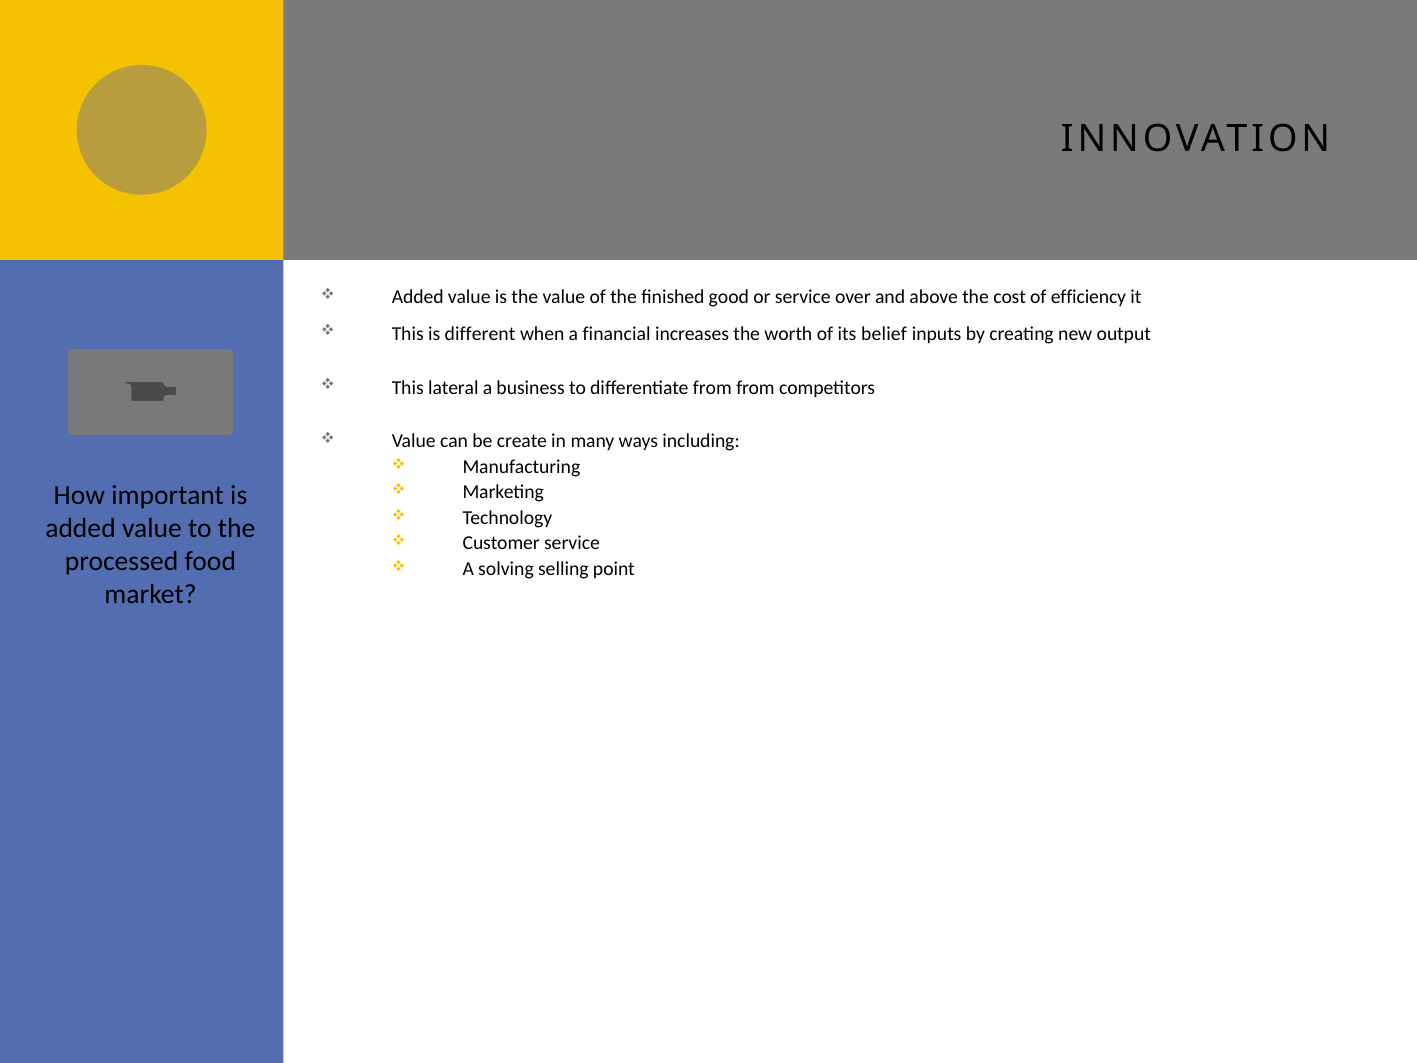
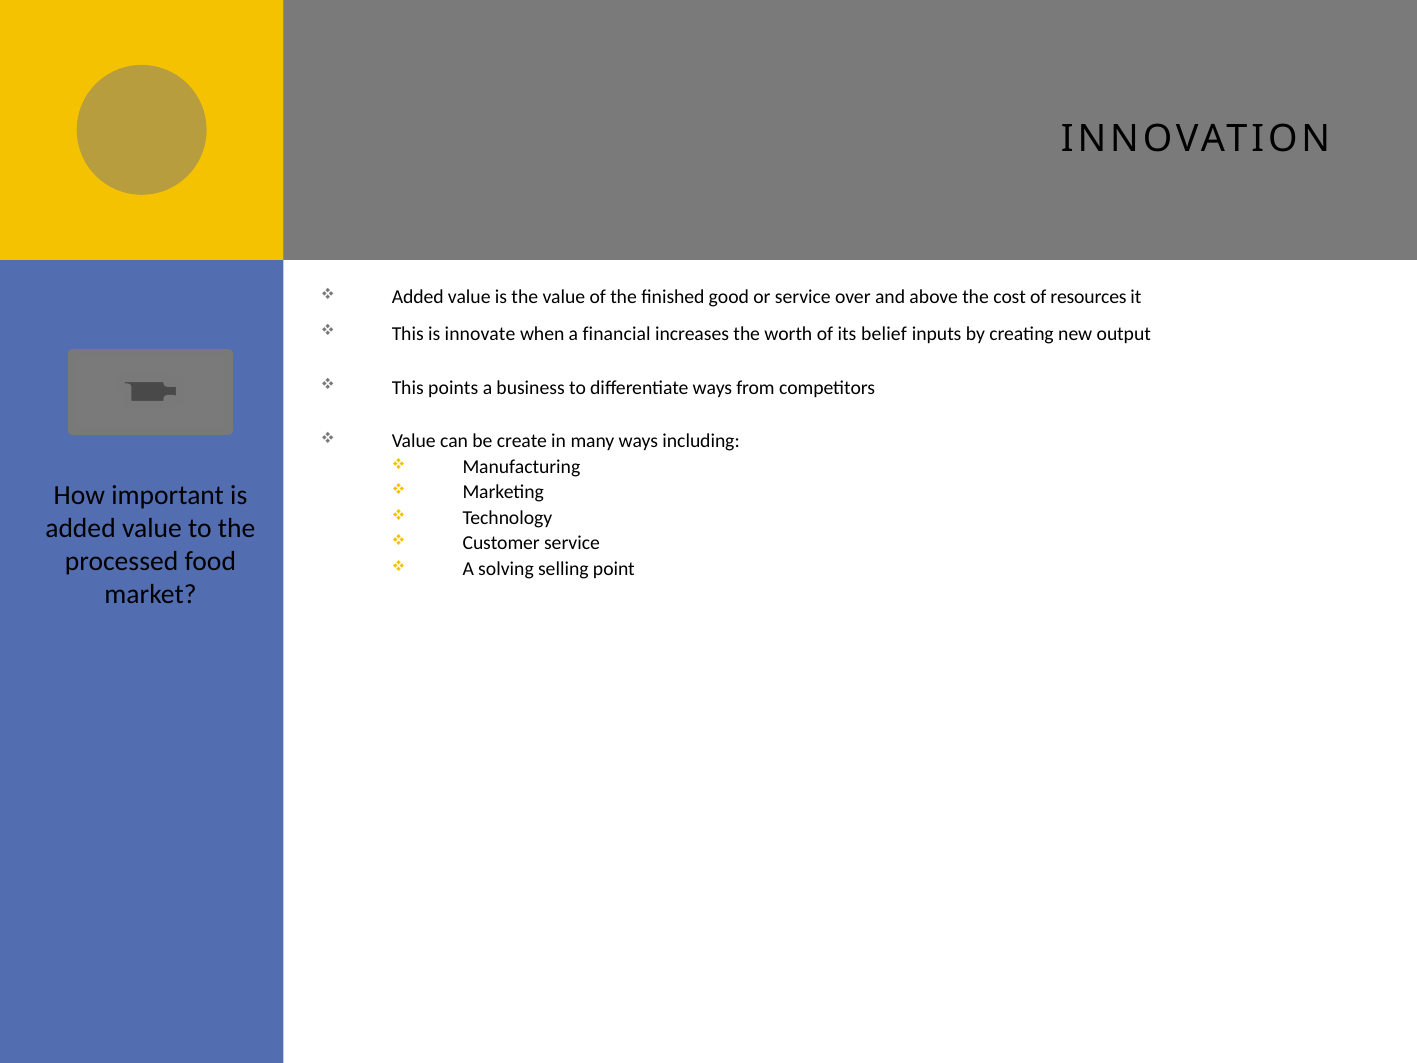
efficiency: efficiency -> resources (1089, 297)
different: different -> innovate (480, 334)
lateral: lateral -> points (453, 387)
differentiate from: from -> ways (712, 387)
